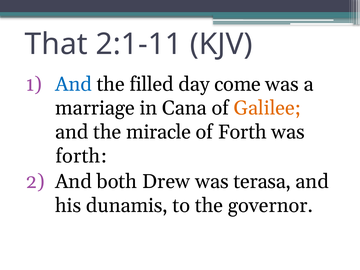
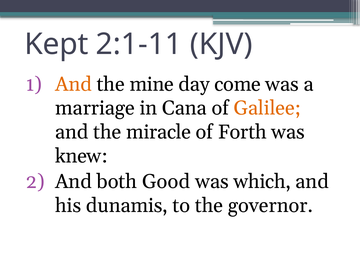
That: That -> Kept (56, 44)
And colour: blue -> orange (73, 84)
filled: filled -> mine (152, 84)
forth: forth -> knew (81, 156)
Drew: Drew -> Good (166, 182)
terasa: terasa -> which (262, 182)
